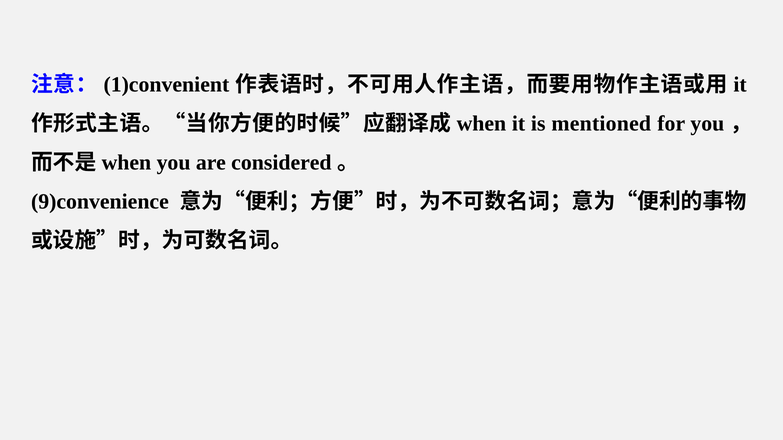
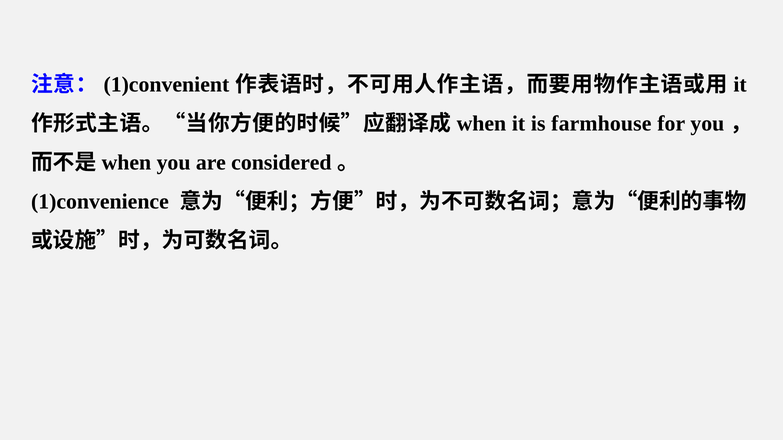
mentioned: mentioned -> farmhouse (601, 124)
9)convenience: 9)convenience -> 1)convenience (100, 202)
